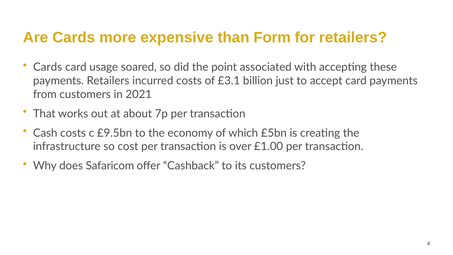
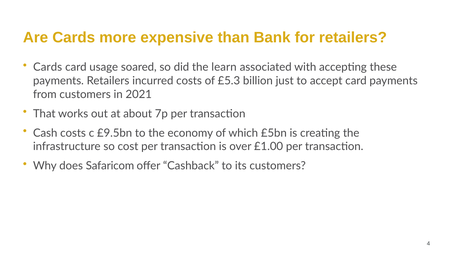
Form: Form -> Bank (272, 37)
point: point -> learn (224, 67)
£3.1: £3.1 -> £5.3 (229, 81)
